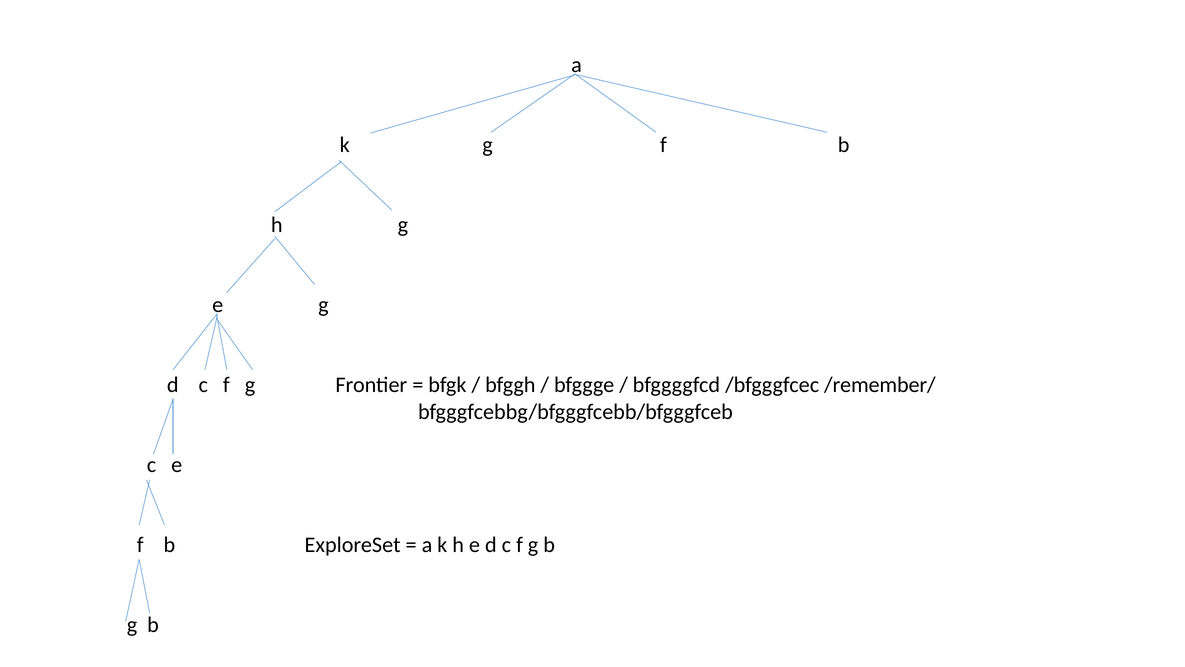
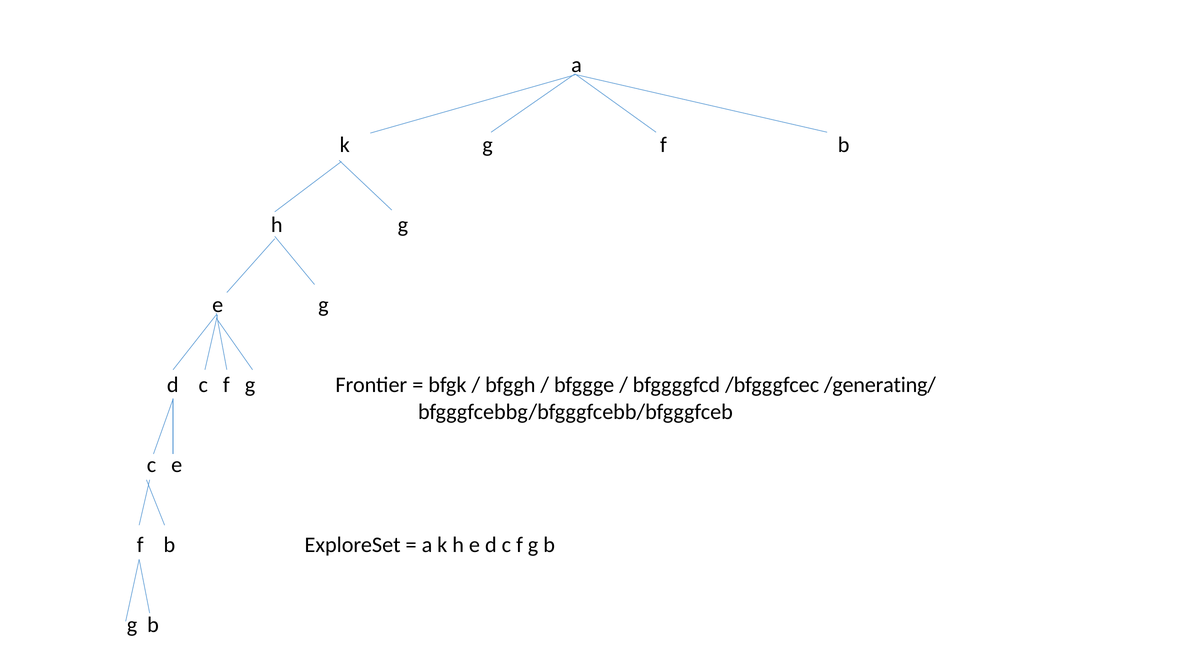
/remember/: /remember/ -> /generating/ (880, 385)
